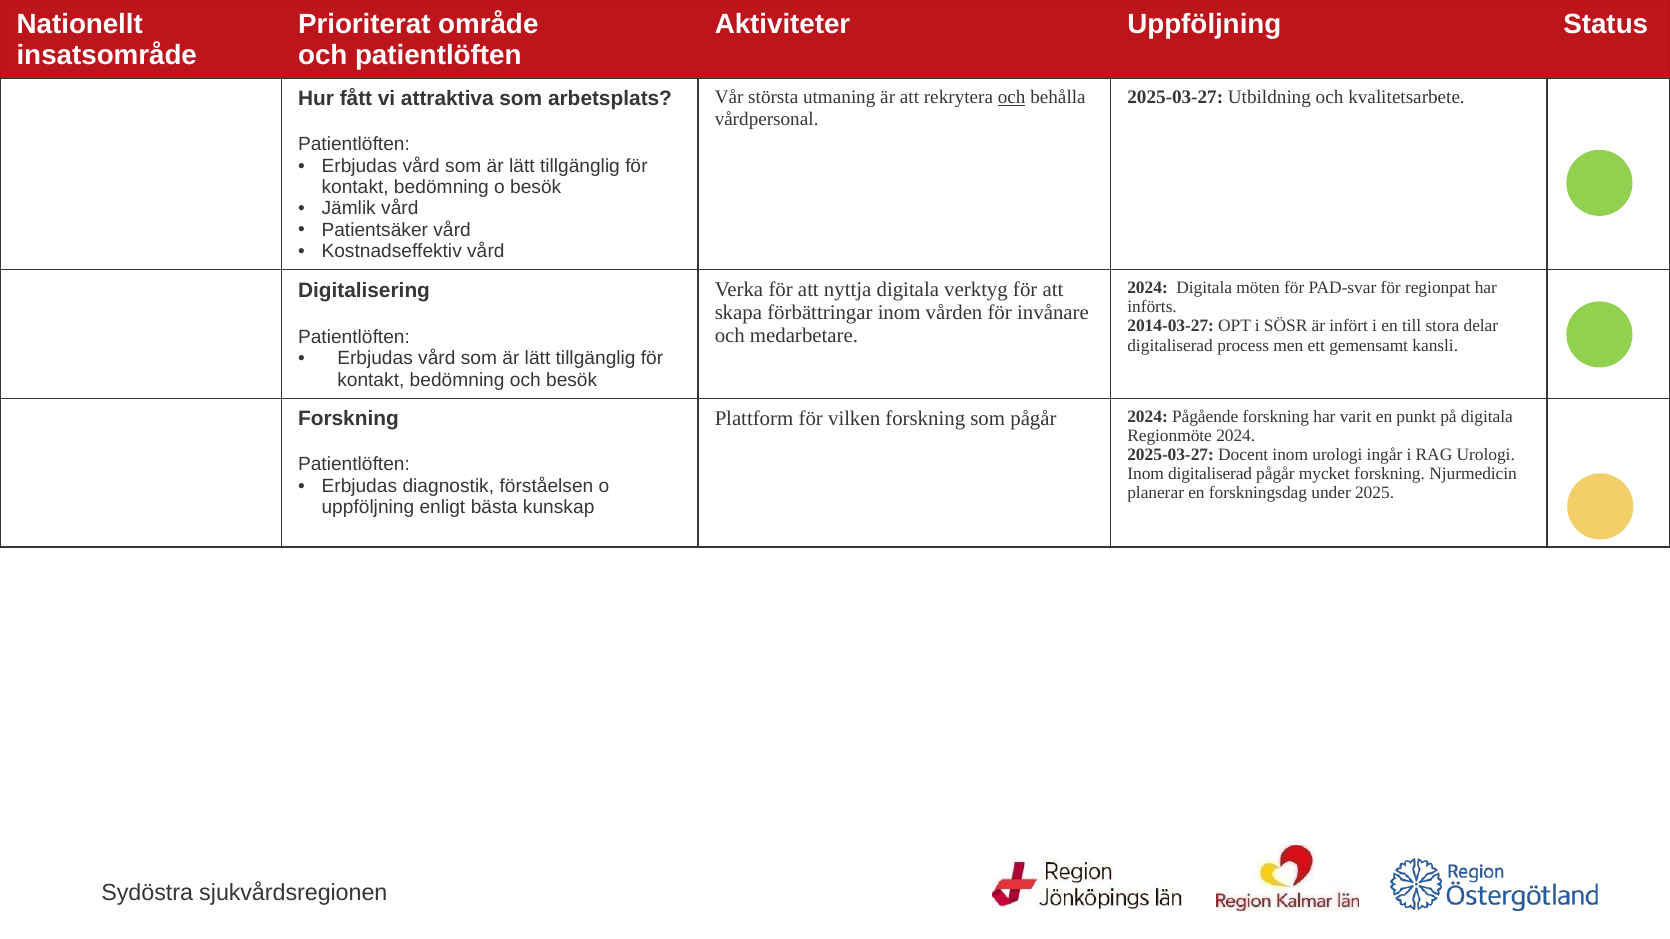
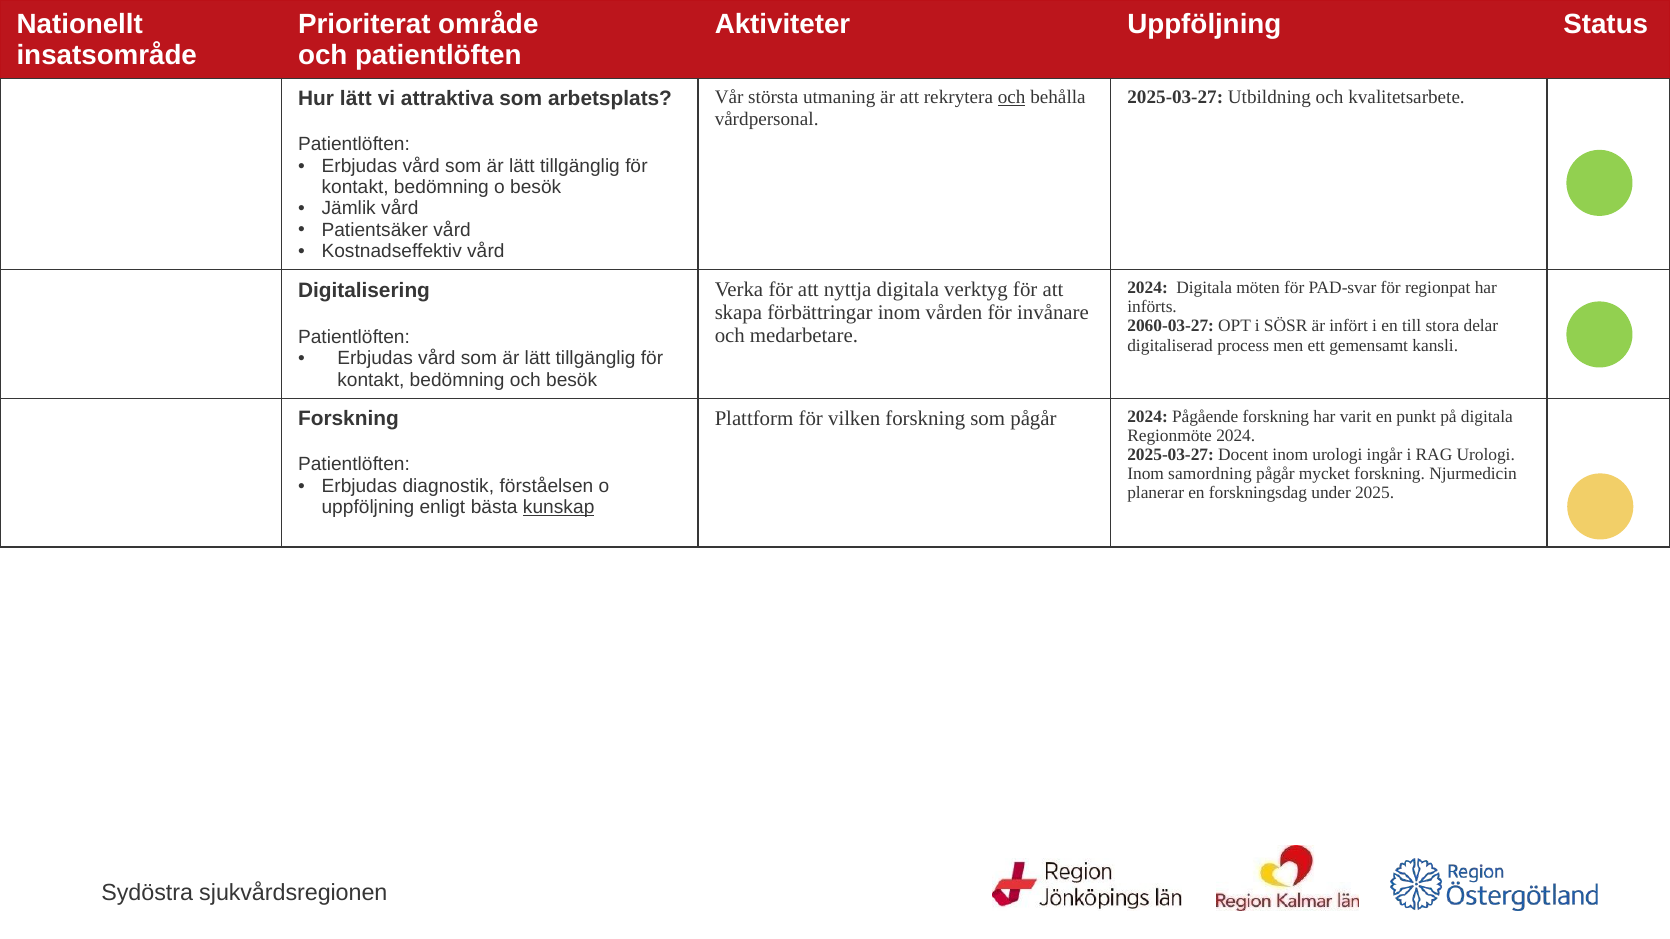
Hur fått: fått -> lätt (356, 99)
2014-03-27: 2014-03-27 -> 2060-03-27 (1171, 326)
Inom digitaliserad: digitaliserad -> samordning (1210, 474)
kunskap underline: none -> present (559, 507)
